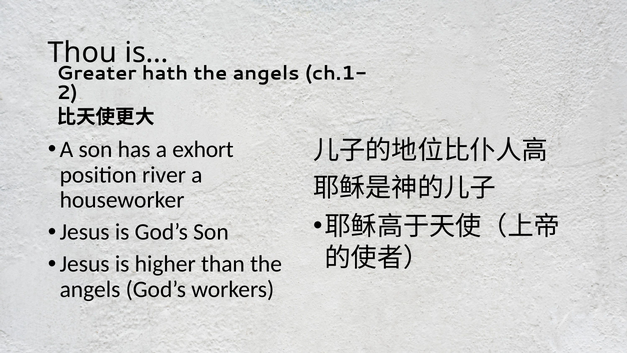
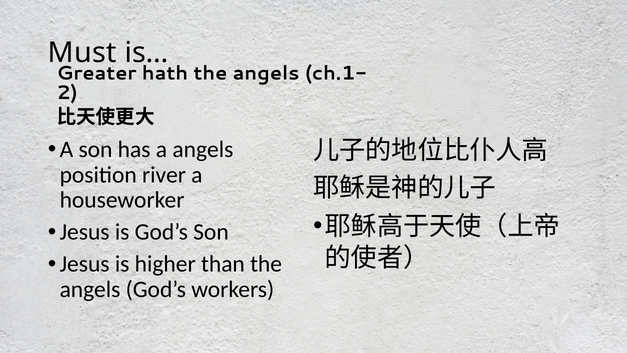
Thou: Thou -> Must (82, 53)
a exhort: exhort -> angels (203, 149)
